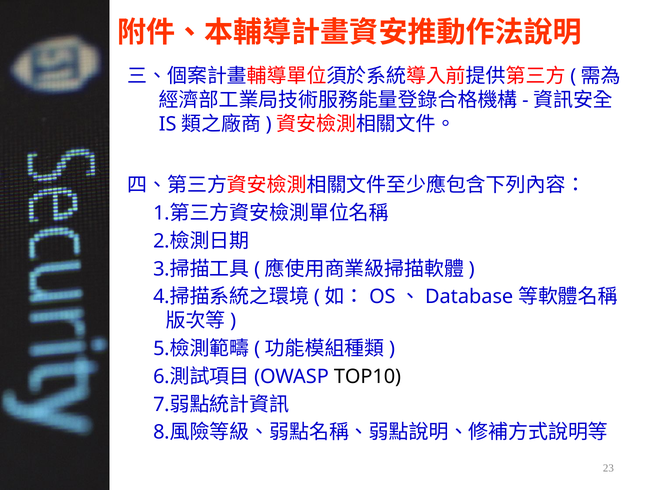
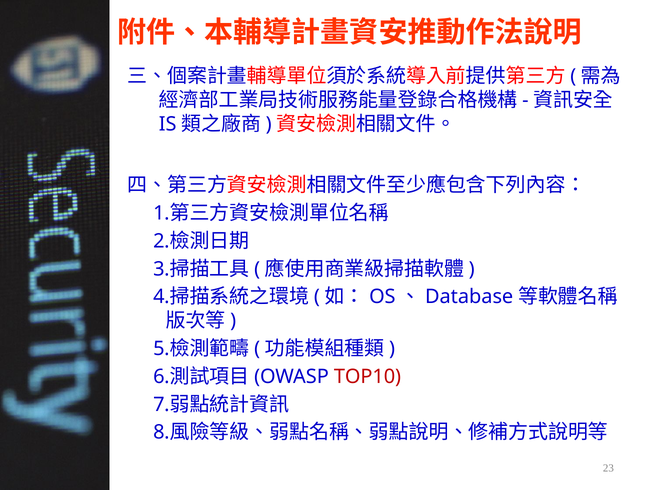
TOP10 colour: black -> red (368, 376)
